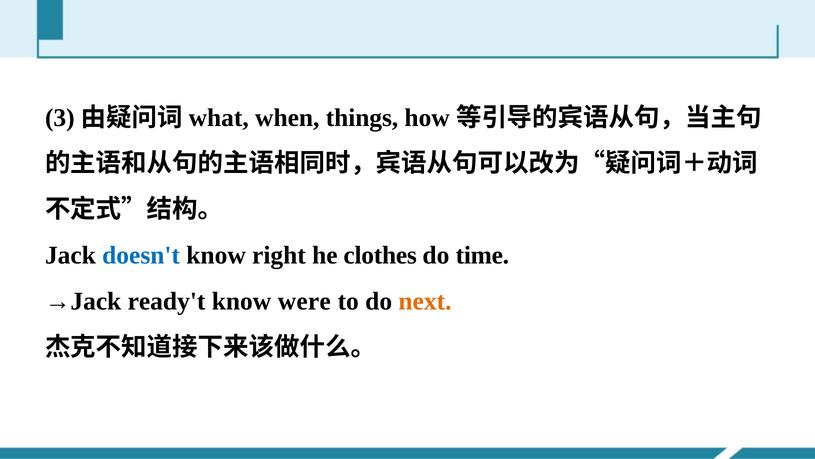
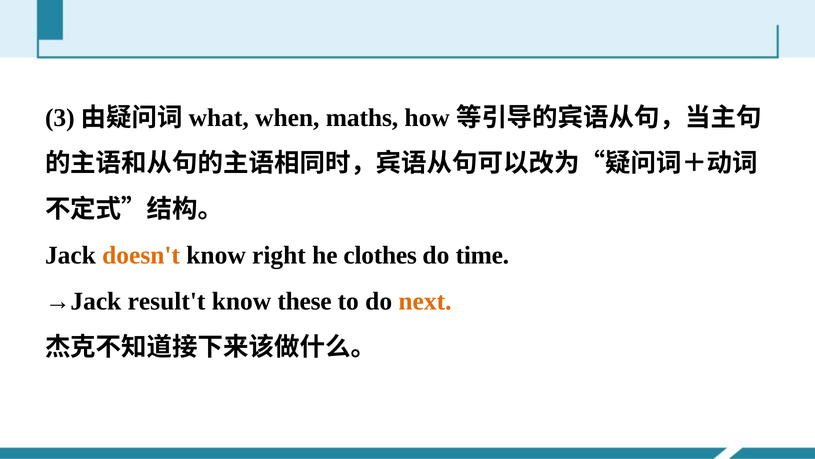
things: things -> maths (362, 117)
doesn't colour: blue -> orange (141, 255)
ready't: ready't -> result't (167, 301)
were: were -> these (305, 301)
